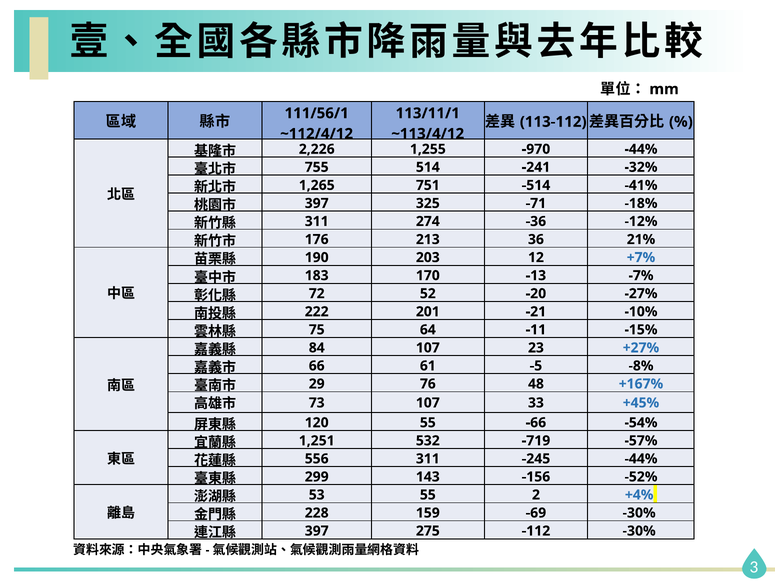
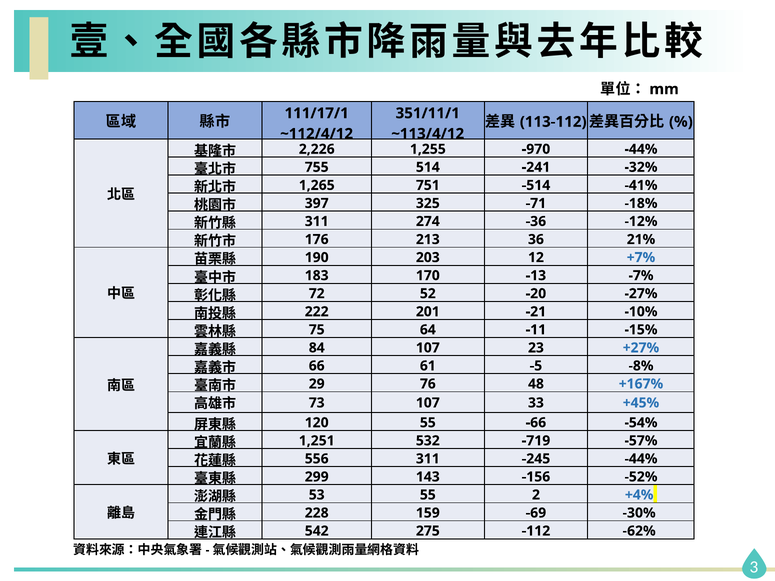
113/11/1: 113/11/1 -> 351/11/1 (428, 113)
111/56/1: 111/56/1 -> 111/17/1 (317, 113)
397: 397 -> 542 (317, 531)
-112 -30%: -30% -> -62% (639, 531)
